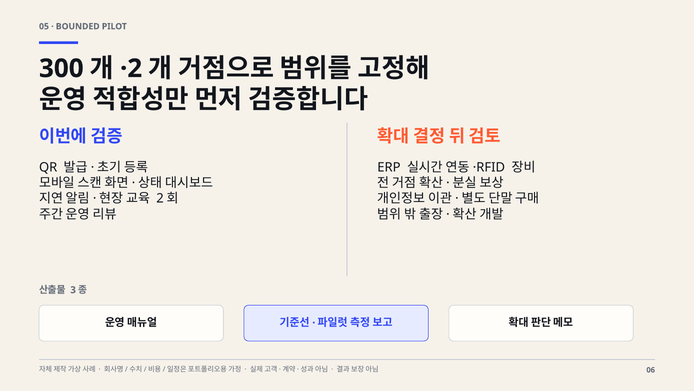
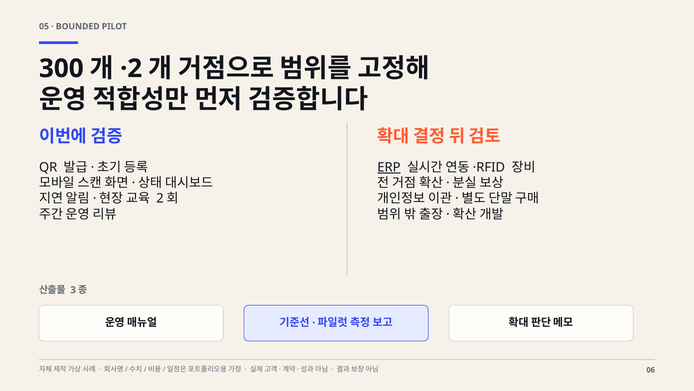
ERP underline: none -> present (389, 167)
